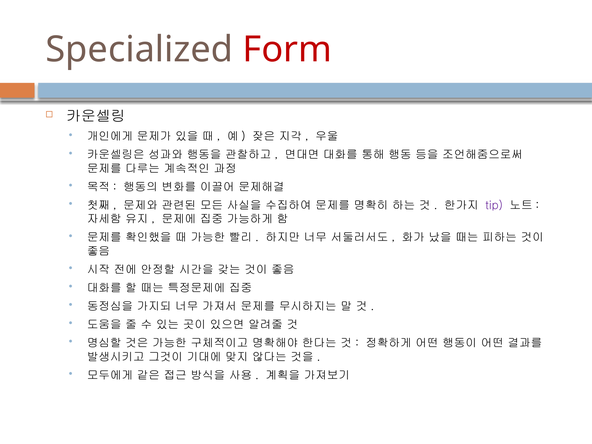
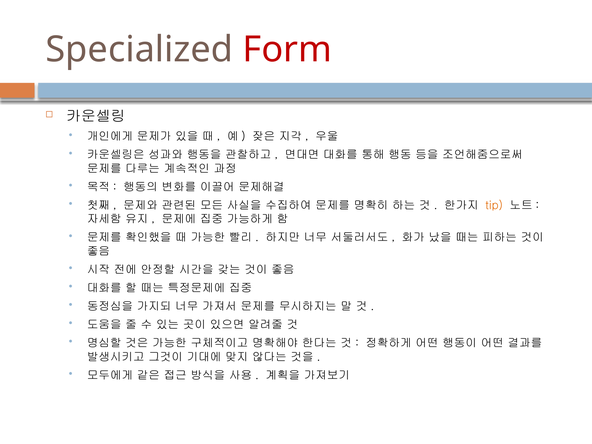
tip colour: purple -> orange (494, 205)
